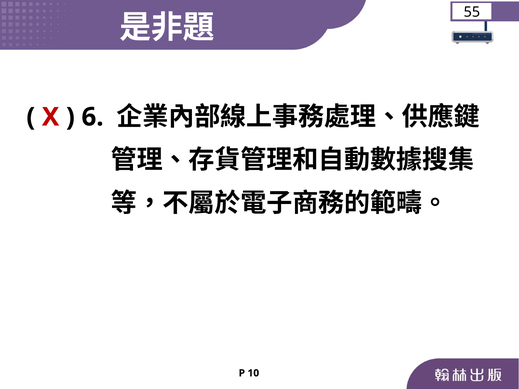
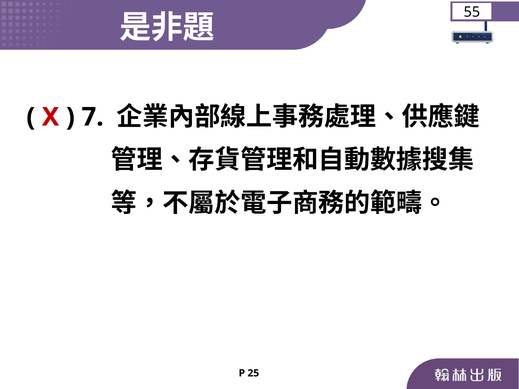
6: 6 -> 7 (93, 117)
10: 10 -> 25 (253, 373)
